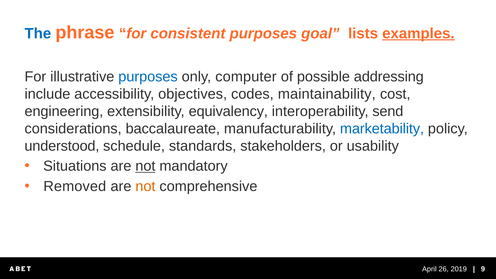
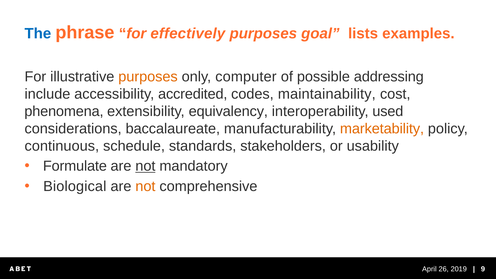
consistent: consistent -> effectively (188, 33)
examples underline: present -> none (418, 33)
purposes colour: blue -> orange (148, 77)
objectives: objectives -> accredited (193, 94)
engineering: engineering -> phenomena (64, 111)
send: send -> used (388, 111)
marketability colour: blue -> orange (382, 129)
understood: understood -> continuous (62, 146)
Situations: Situations -> Formulate (75, 166)
Removed: Removed -> Biological (75, 186)
